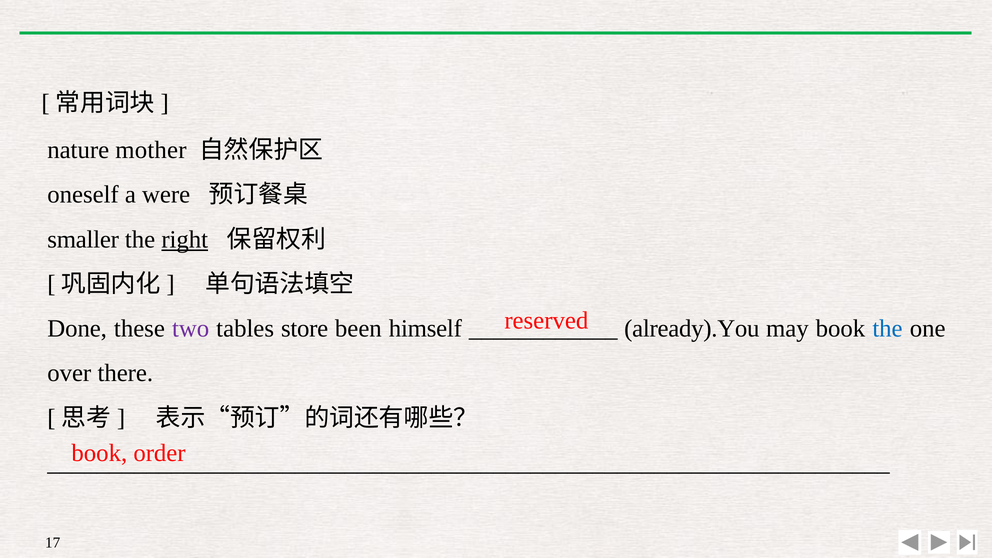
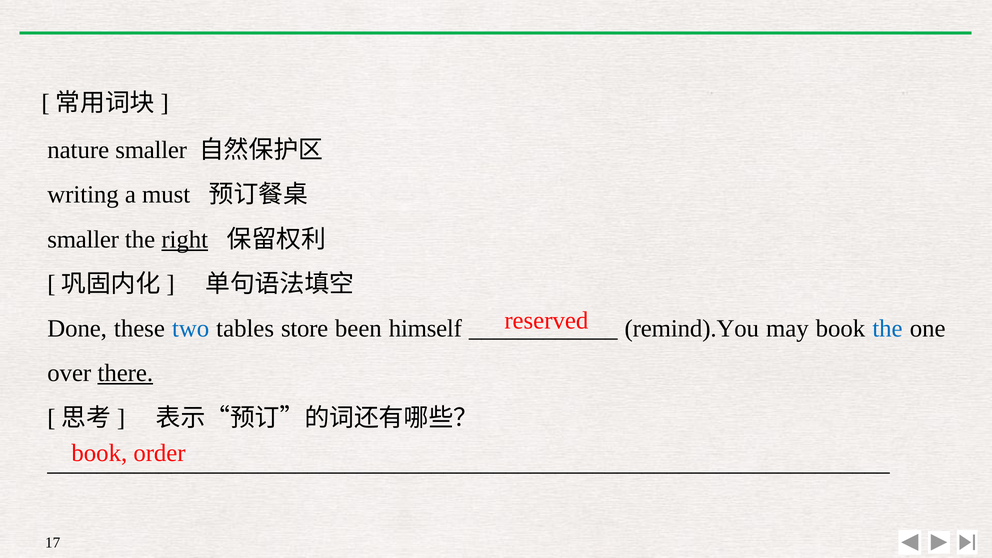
nature mother: mother -> smaller (151, 150)
oneself: oneself -> writing (83, 195)
were: were -> must (166, 195)
two colour: purple -> blue (191, 329)
already).You: already).You -> remind).You (692, 329)
there underline: none -> present (125, 373)
